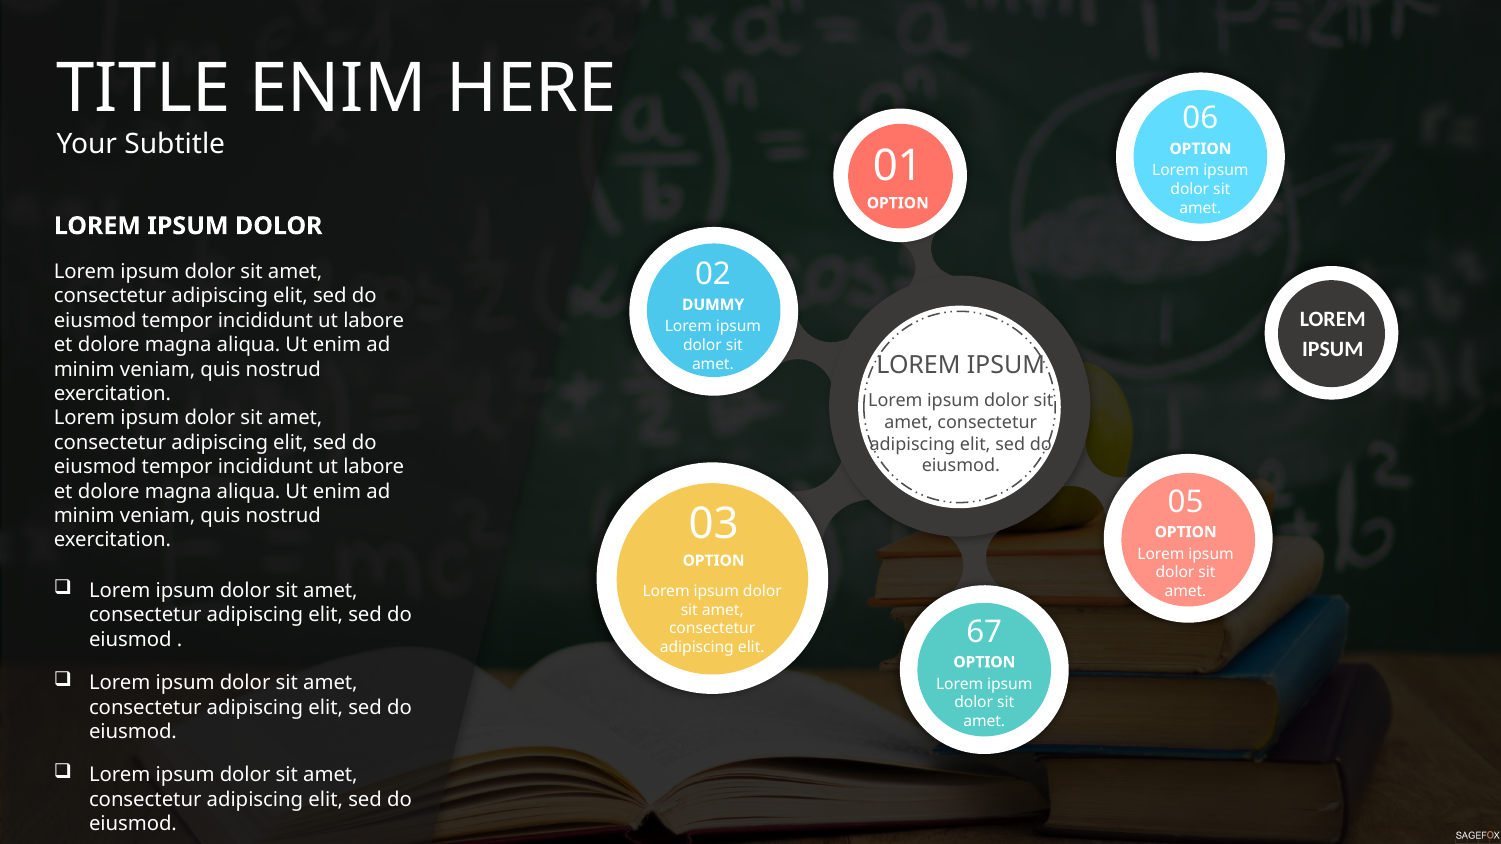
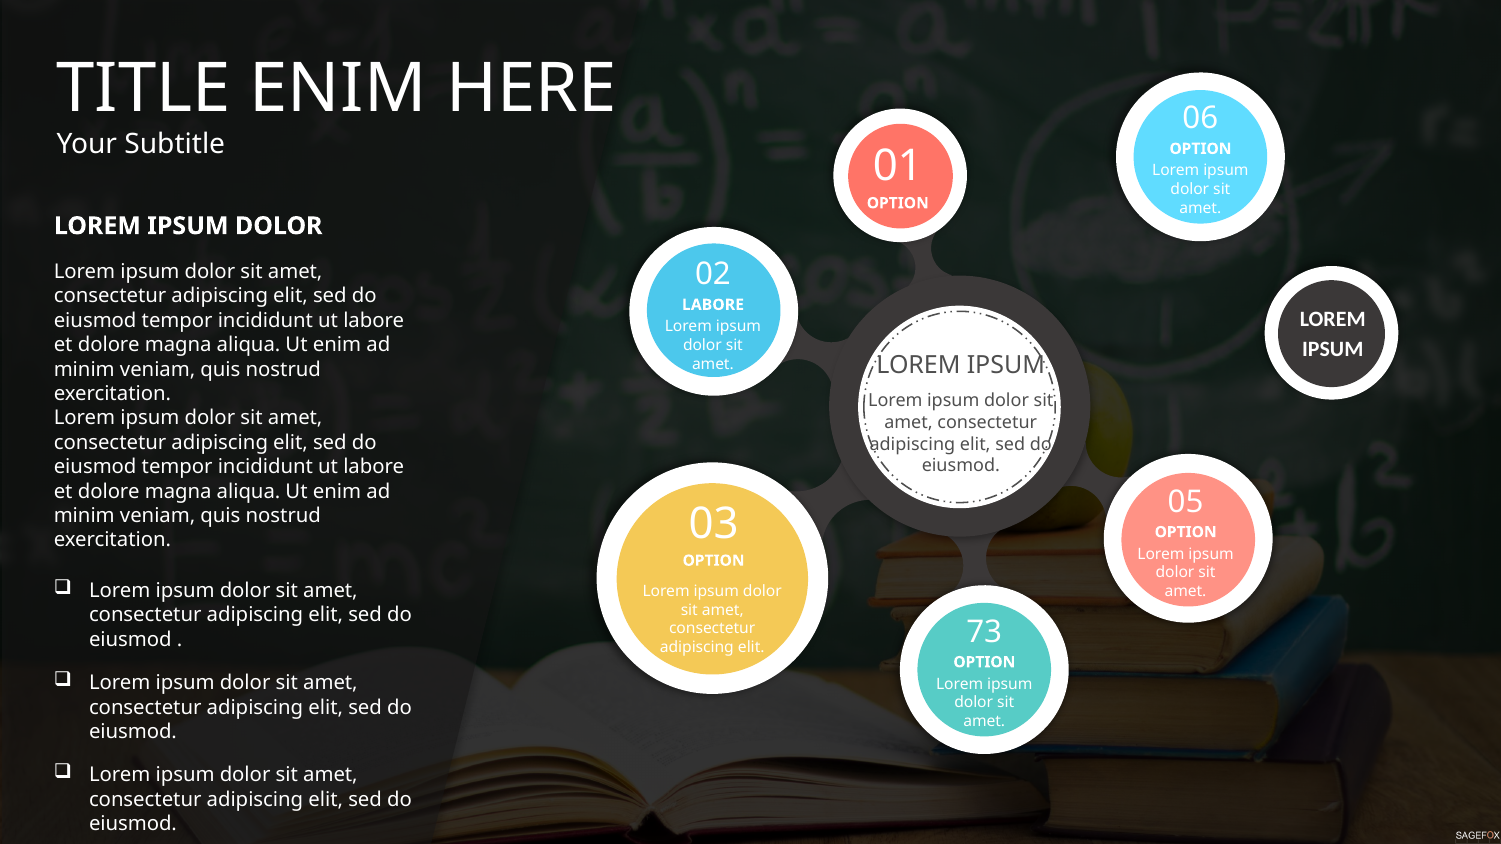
DUMMY: DUMMY -> LABORE (713, 305)
67: 67 -> 73 (984, 632)
